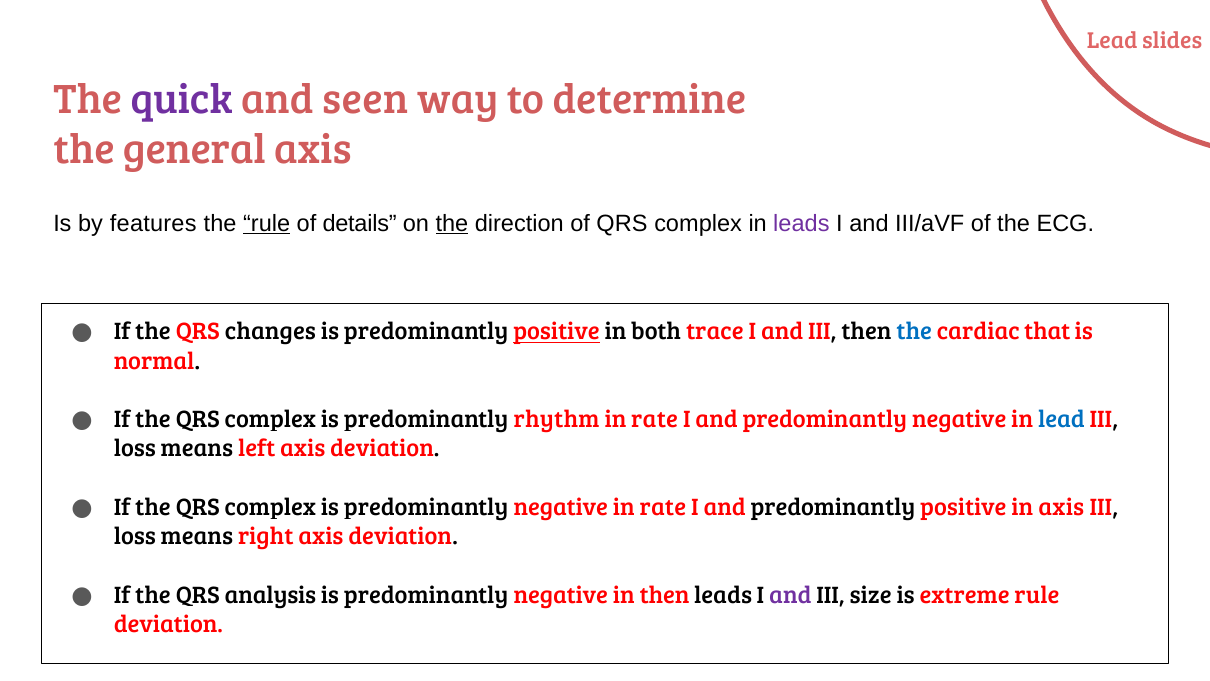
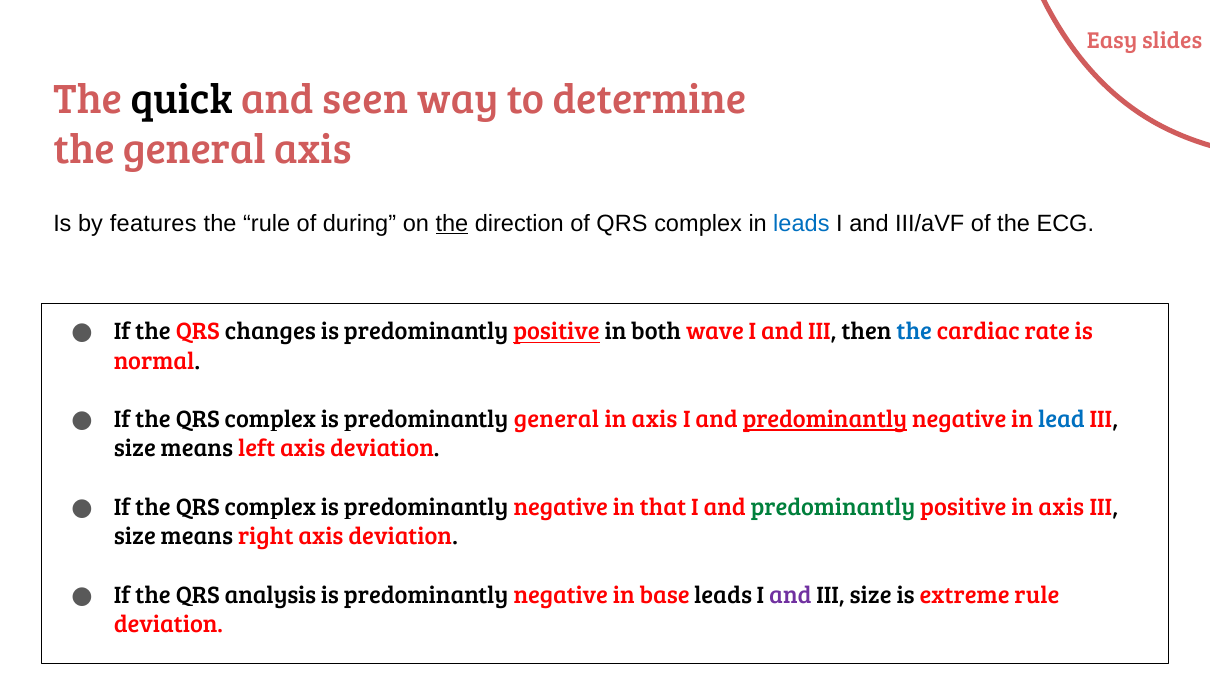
Lead: Lead -> Easy (1112, 41)
quick colour: purple -> black (182, 99)
rule underline: present -> none (267, 223)
details: details -> during (359, 223)
leads colour: purple -> blue (801, 223)
trace: trace -> wave (715, 332)
that: that -> rate (1047, 332)
predominantly rhythm: rhythm -> general (557, 419)
rate: rate -> axis (655, 419)
predominantly underline: none -> present (825, 419)
loss: loss -> size (135, 449)
negative in rate: rate -> that (663, 507)
predominantly colour: black -> green (833, 507)
loss: loss -> size (135, 536)
in then: then -> base (665, 595)
